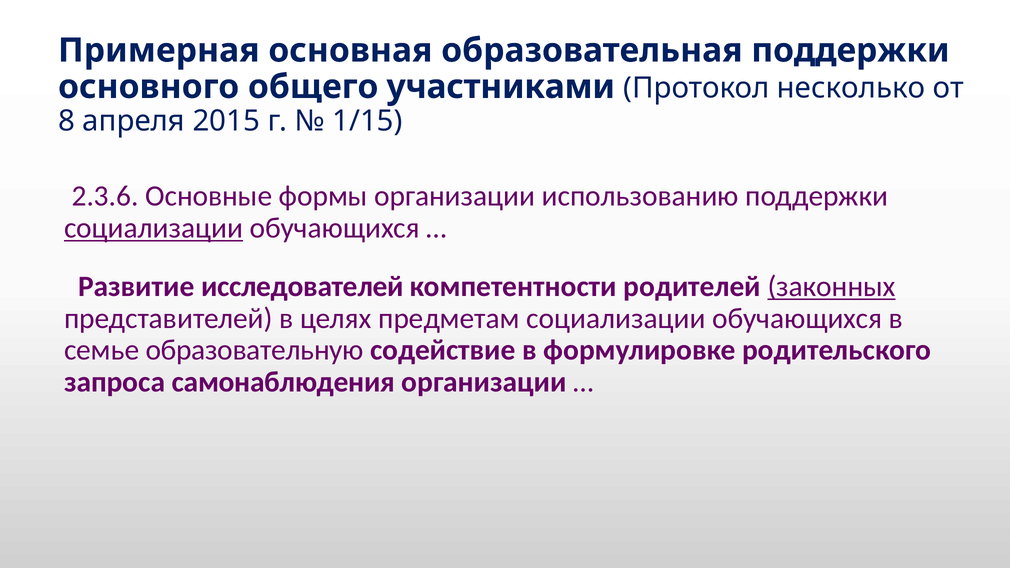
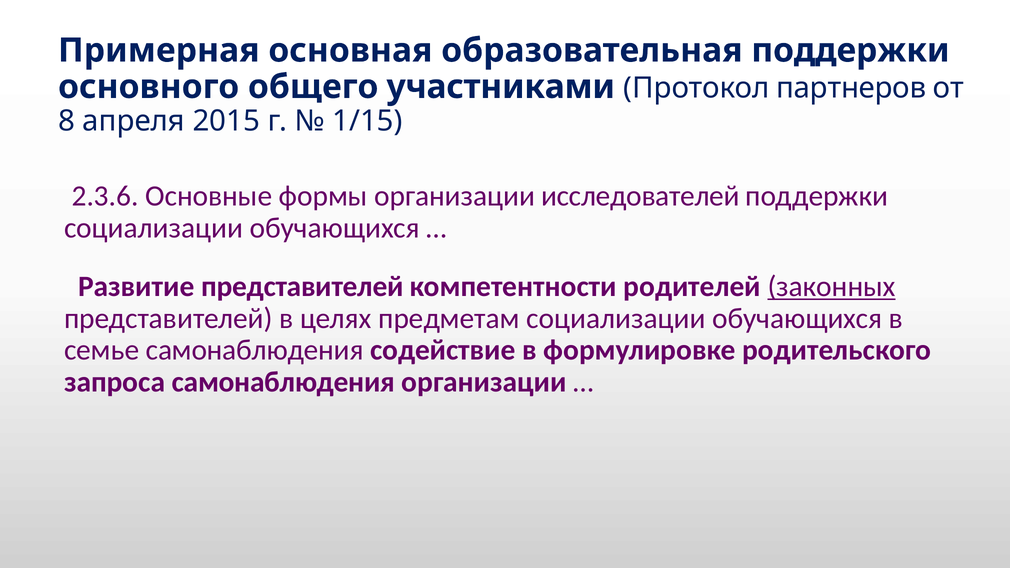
несколько: несколько -> партнеров (851, 88)
использованию: использованию -> исследователей (640, 196)
социализации underline: present -> none (154, 228)
Развитие исследователей: исследователей -> представителей (302, 287)
семье образовательную: образовательную -> самонаблюдения (255, 350)
